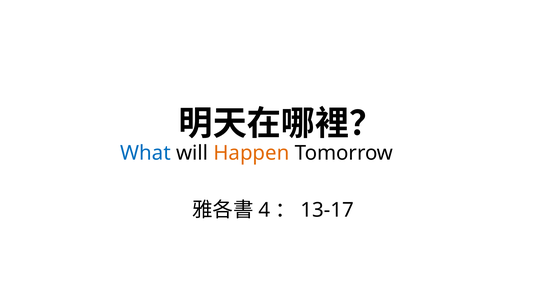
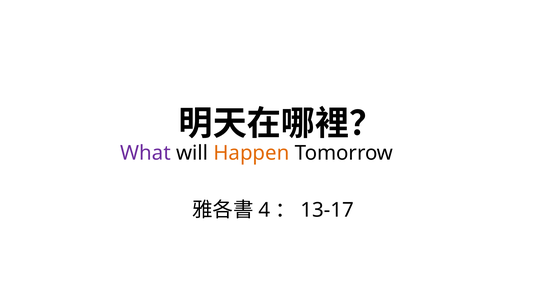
What colour: blue -> purple (146, 153)
